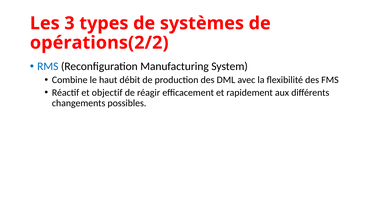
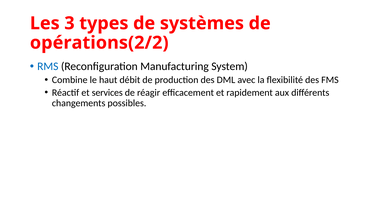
objectif: objectif -> services (107, 92)
